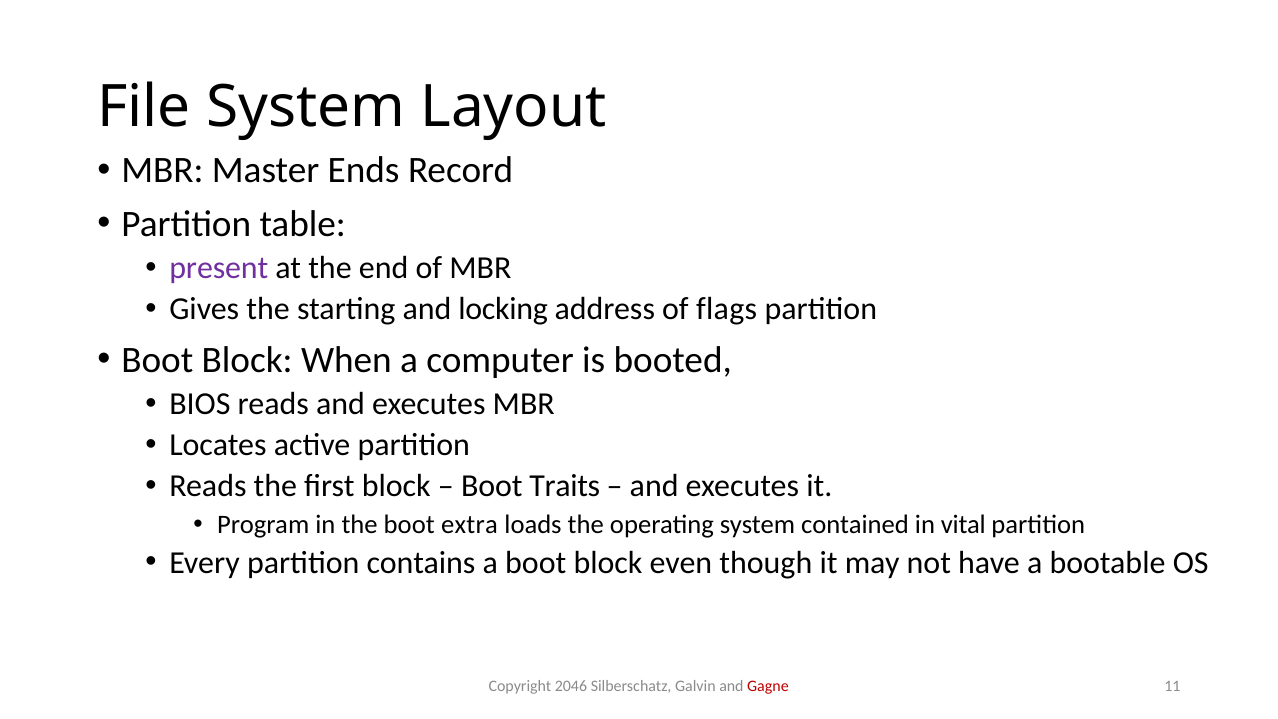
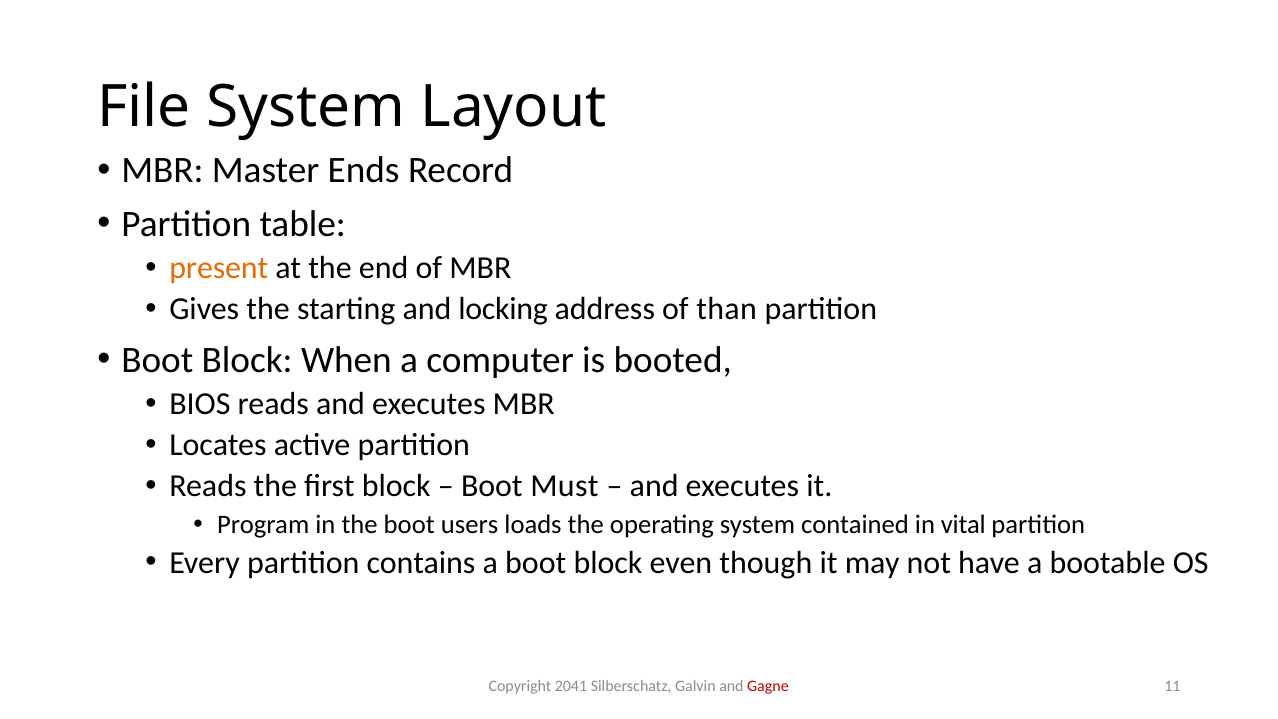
present colour: purple -> orange (219, 268)
flags: flags -> than (727, 309)
Traits: Traits -> Must (564, 486)
extra: extra -> users (470, 524)
2046: 2046 -> 2041 (571, 686)
